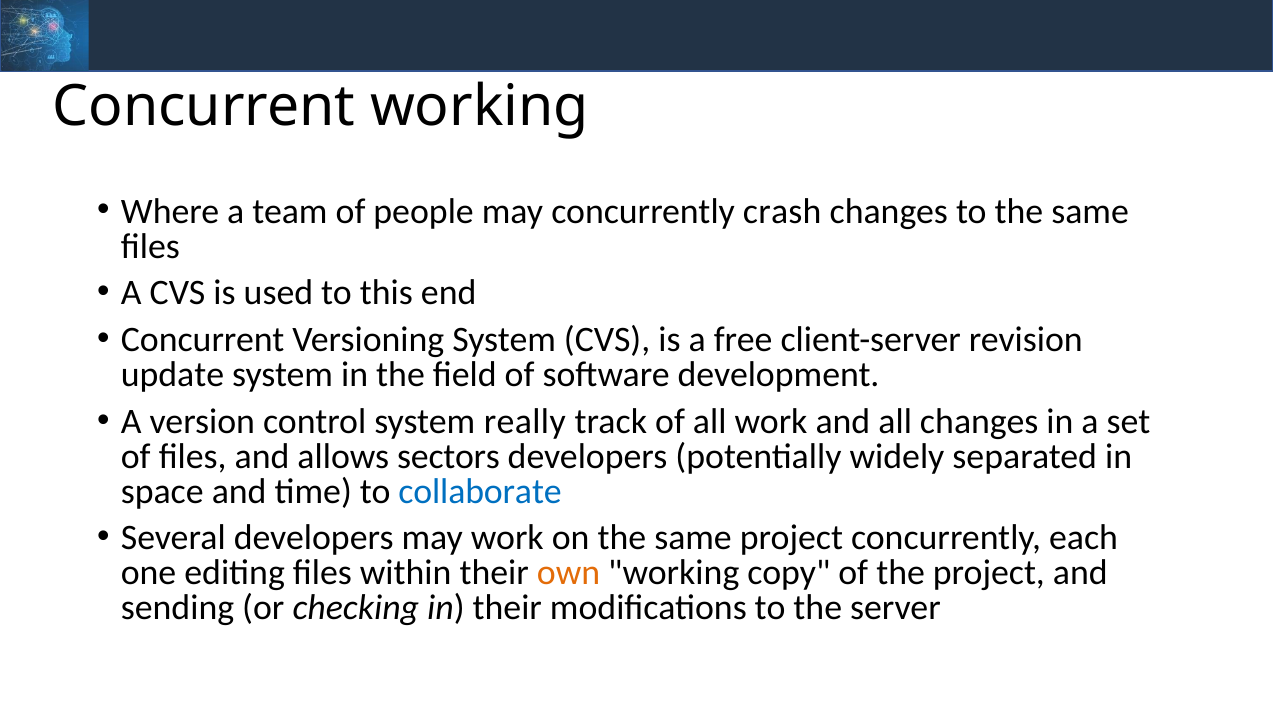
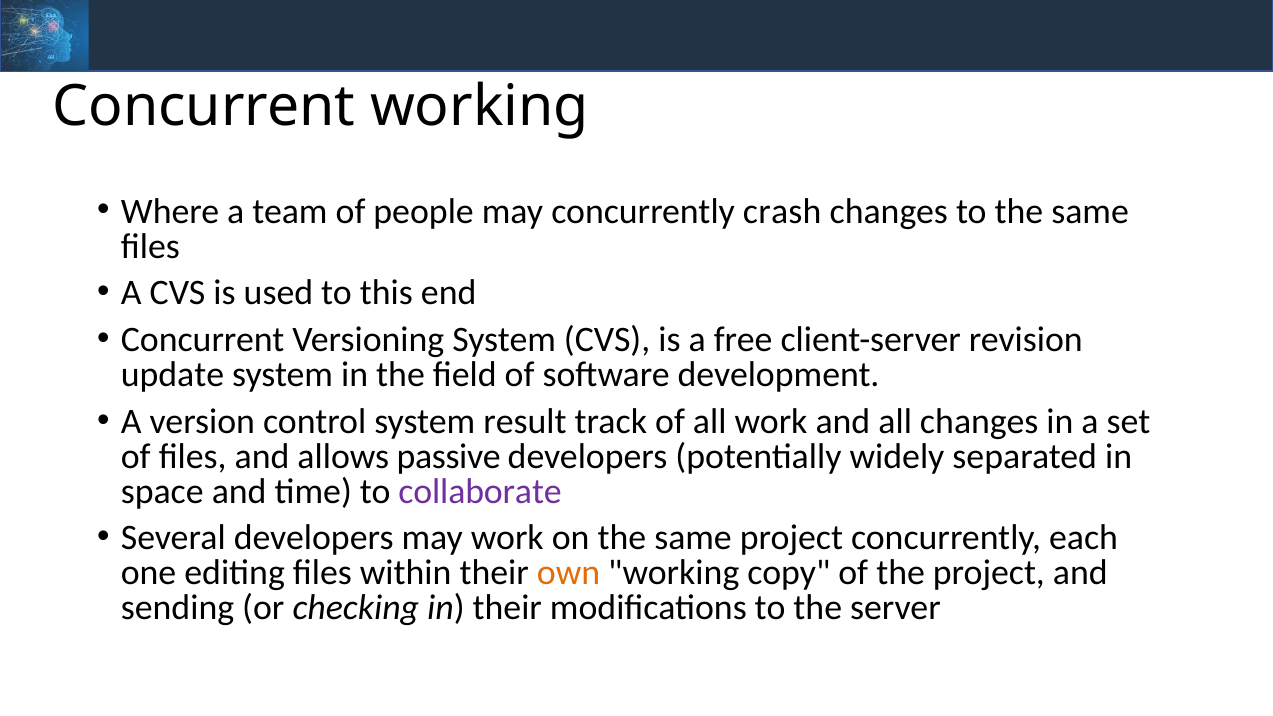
really: really -> result (525, 422)
sectors: sectors -> passive (449, 456)
collaborate colour: blue -> purple (480, 491)
